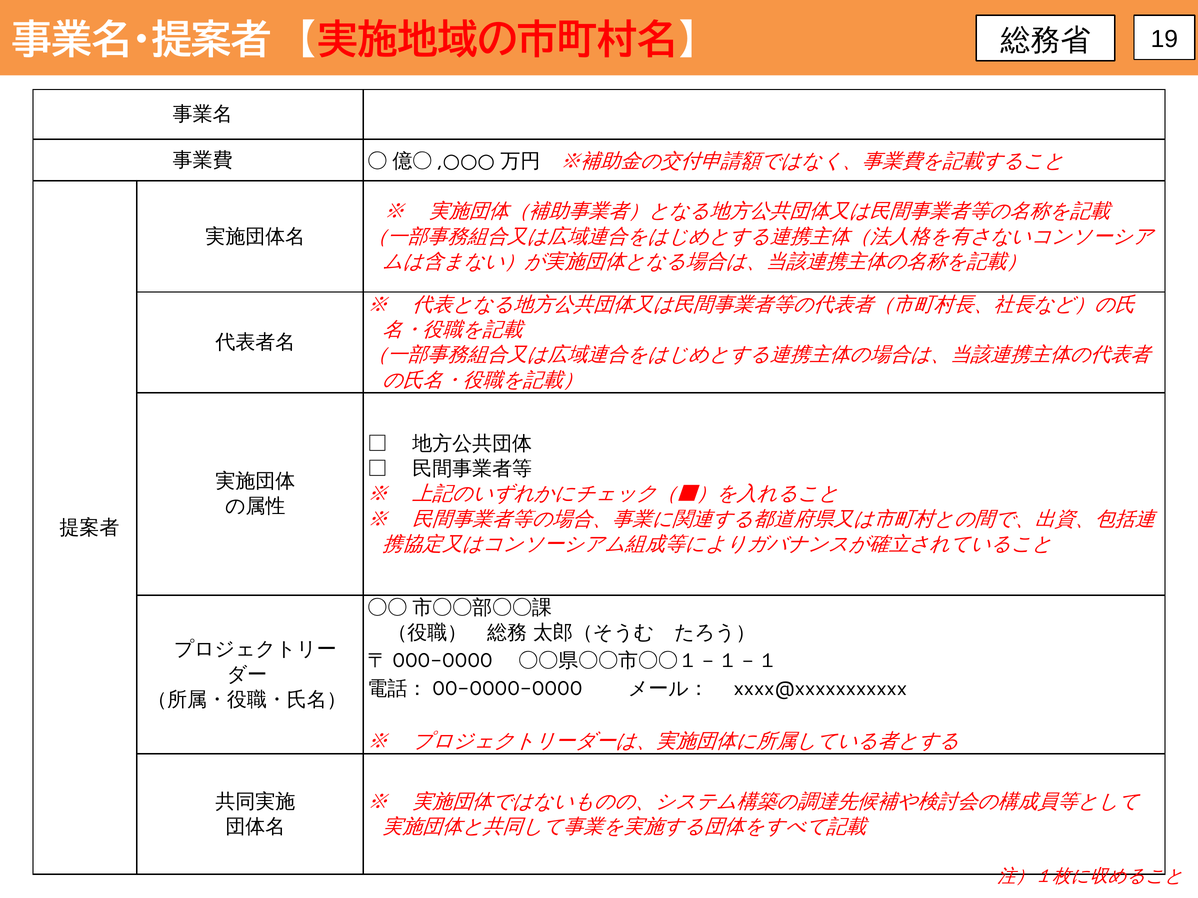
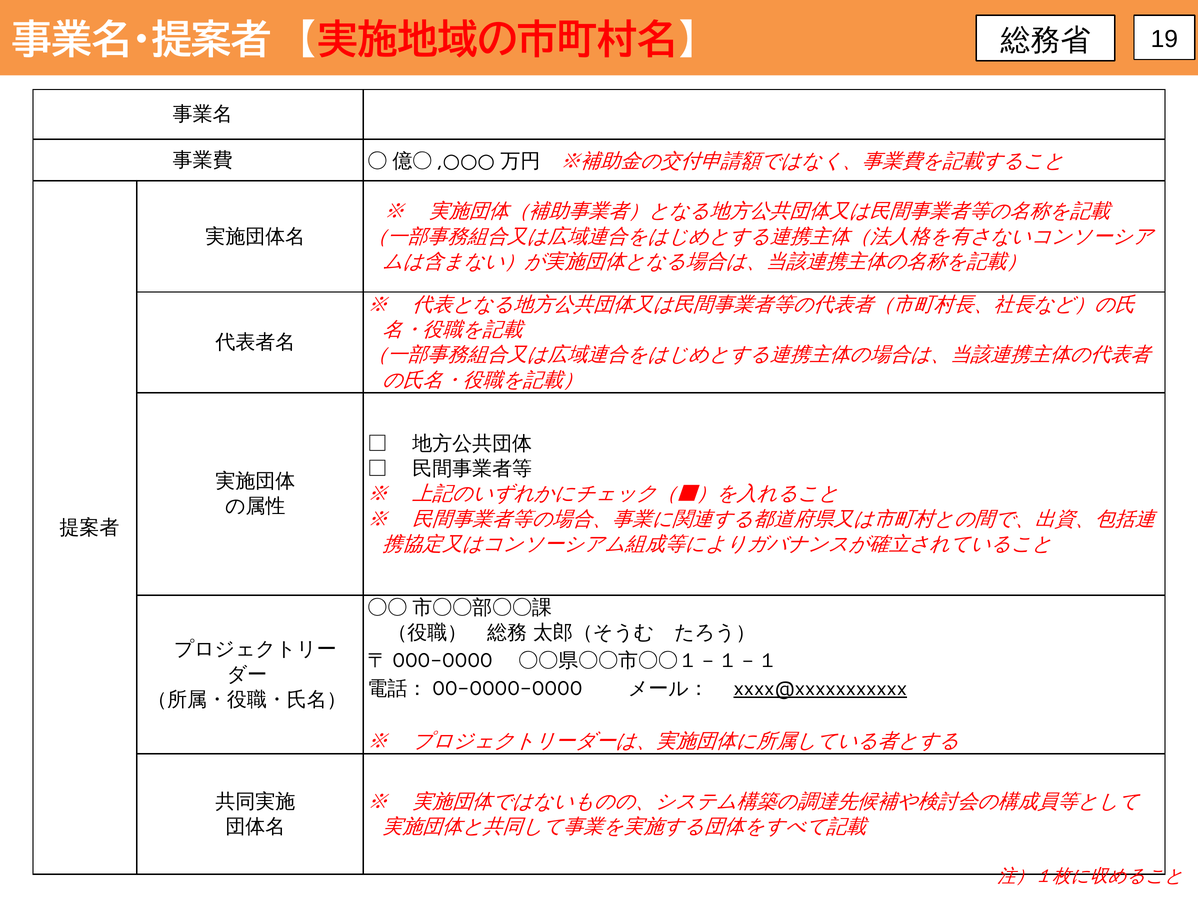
xxxx@xxxxxxxxxxx underline: none -> present (820, 689)
